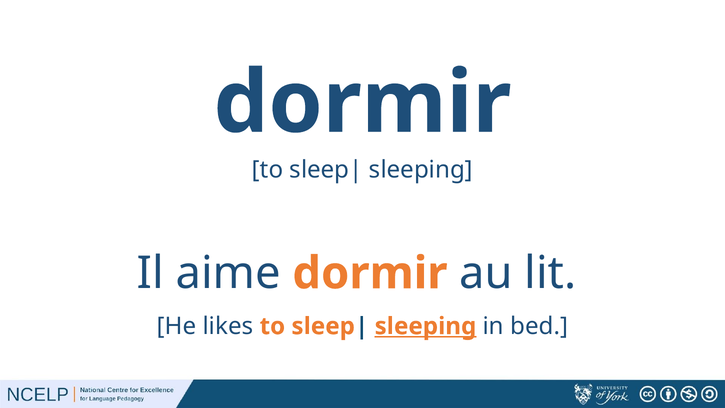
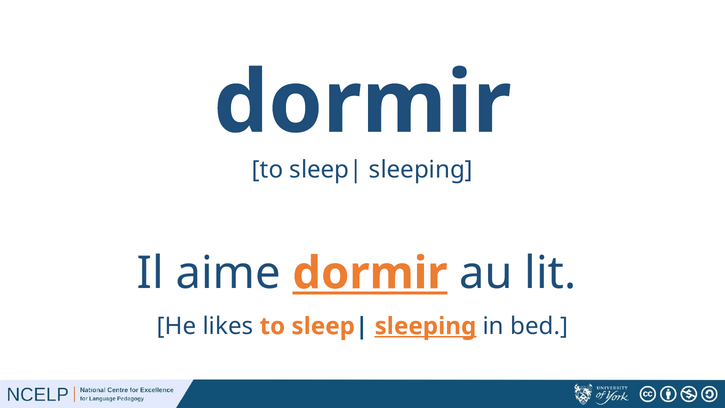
dormir underline: none -> present (370, 273)
